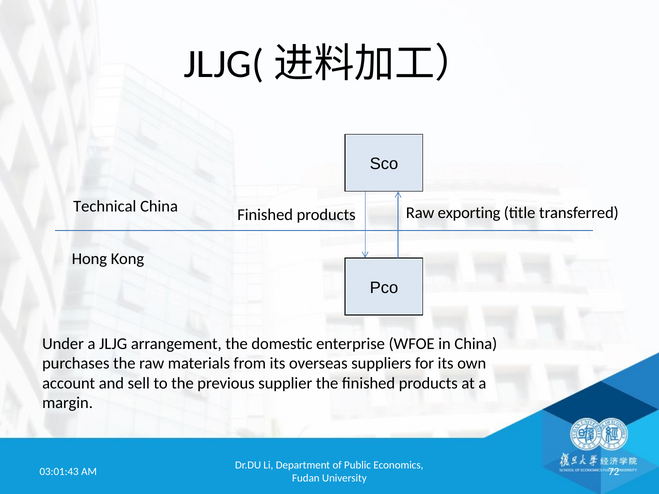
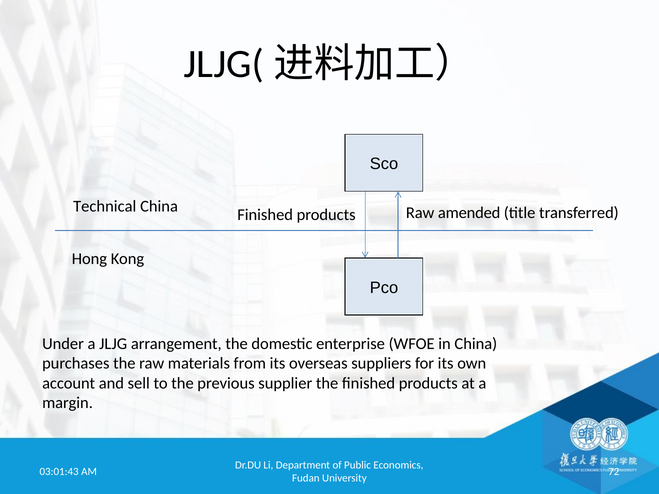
exporting: exporting -> amended (469, 213)
